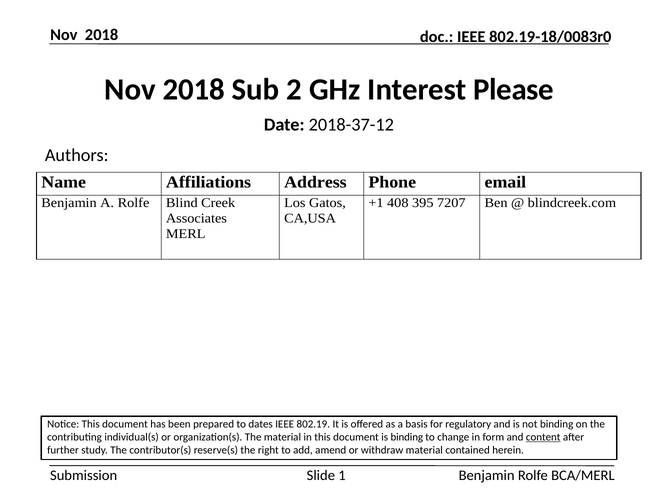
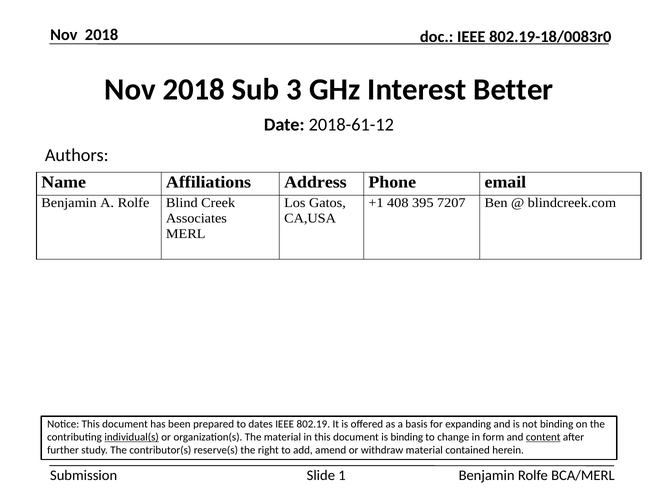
2: 2 -> 3 (294, 90)
Please: Please -> Better (513, 90)
2018-37-12: 2018-37-12 -> 2018-61-12 (351, 125)
regulatory: regulatory -> expanding (468, 424)
individual(s underline: none -> present (132, 438)
